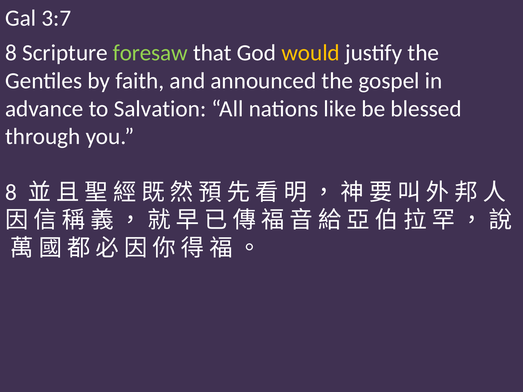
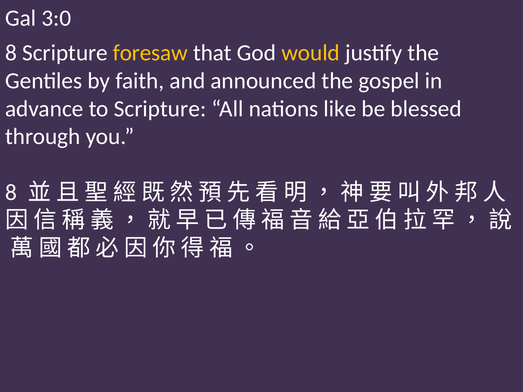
3:7: 3:7 -> 3:0 (56, 18)
foresaw colour: light green -> yellow (150, 53)
to Salvation: Salvation -> Scripture (160, 109)
